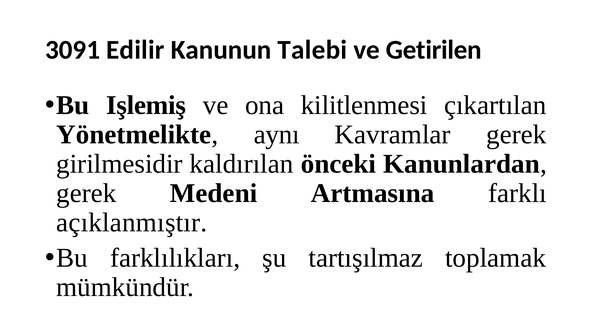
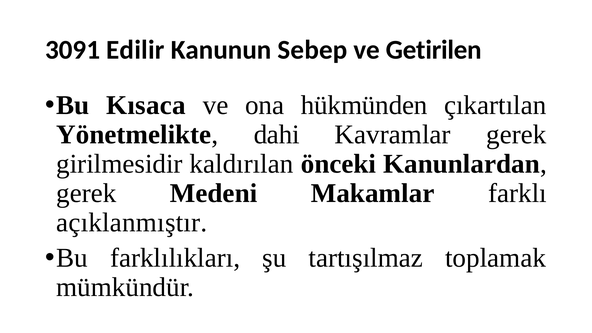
Talebi: Talebi -> Sebep (312, 50)
Işlemiş: Işlemiş -> Kısaca (146, 105)
kilitlenmesi: kilitlenmesi -> hükmünden (364, 105)
aynı: aynı -> dahi (277, 135)
Artmasına: Artmasına -> Makamlar (373, 193)
